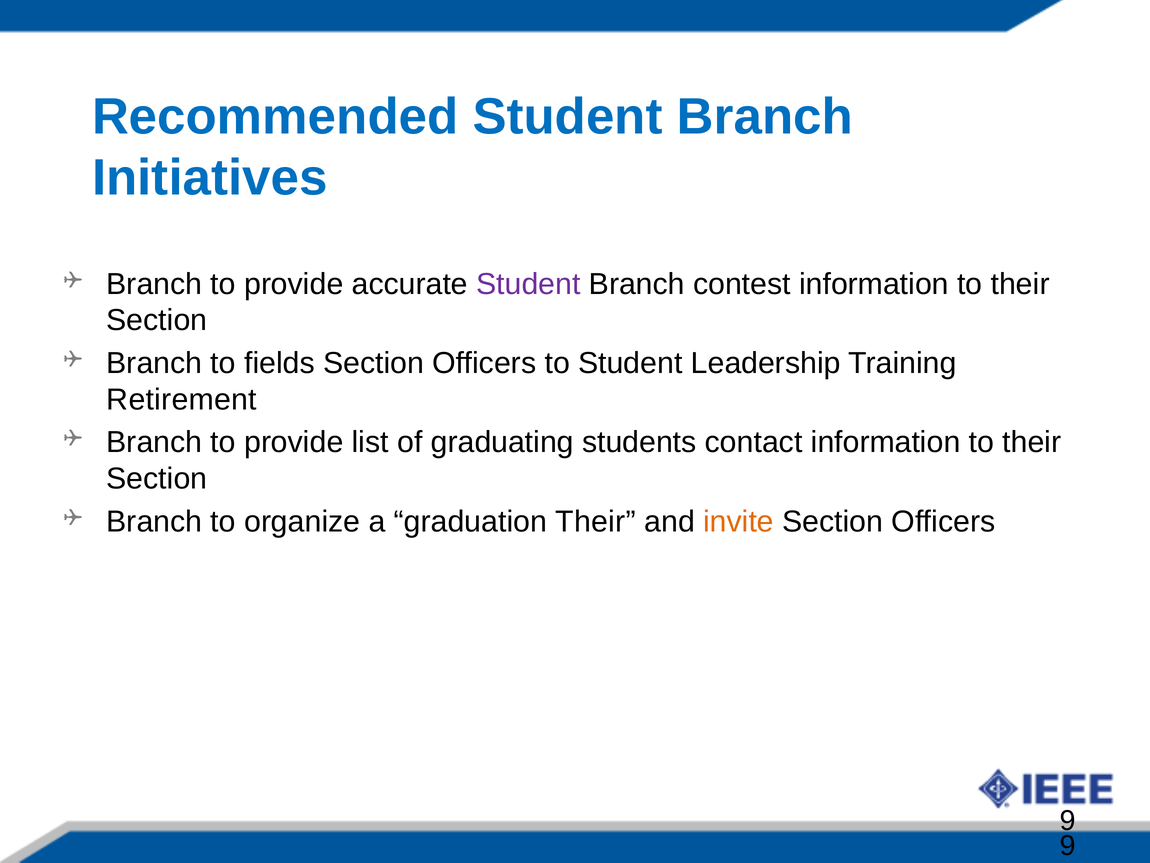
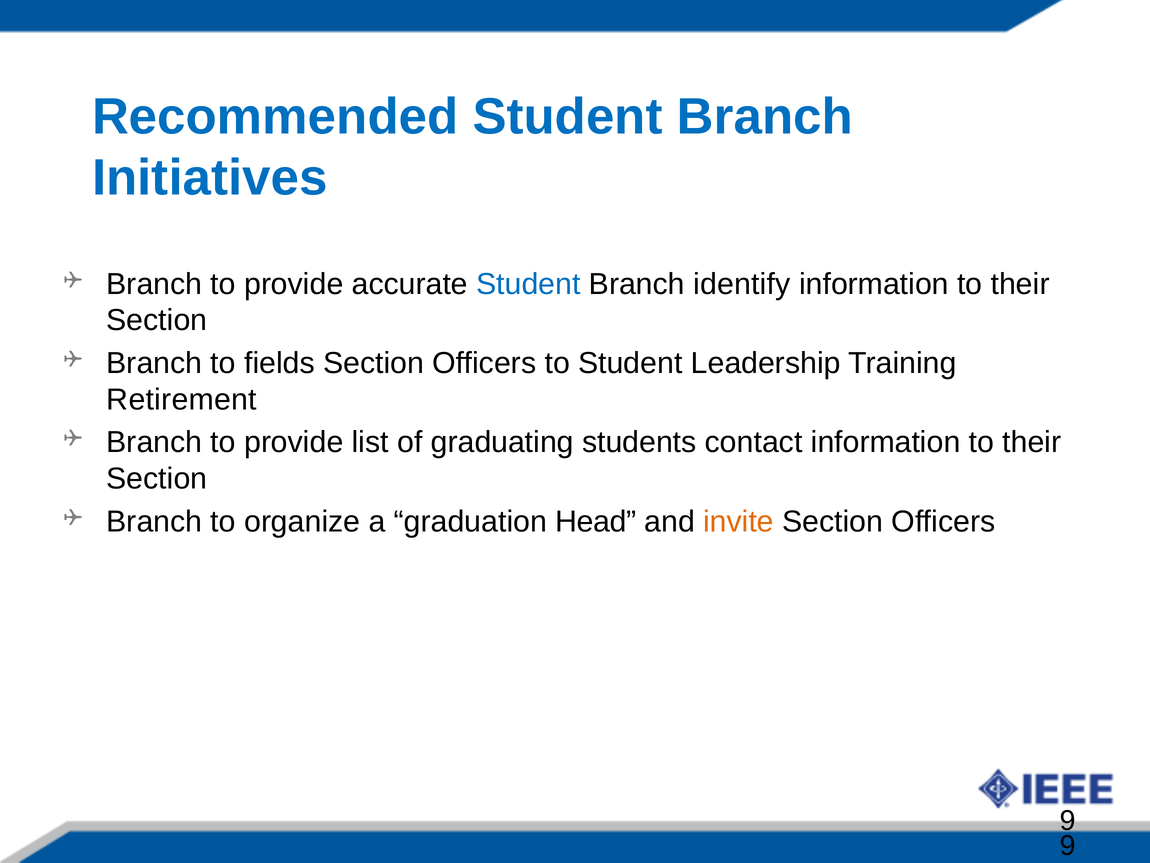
Student colour: purple -> blue (528, 284)
contest: contest -> identify (742, 284)
graduation Their: Their -> Head (596, 521)
